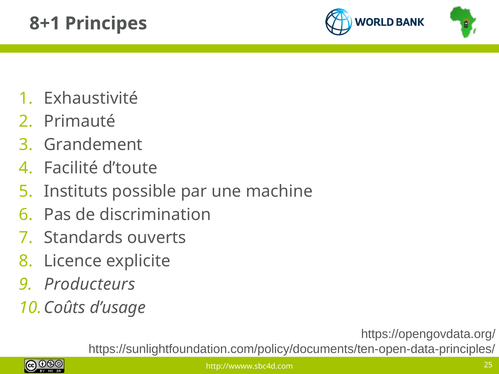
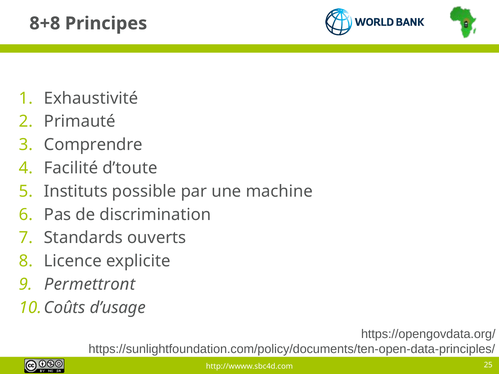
8+1: 8+1 -> 8+8 (45, 23)
Grandement: Grandement -> Comprendre (93, 145)
Producteurs: Producteurs -> Permettront (90, 285)
